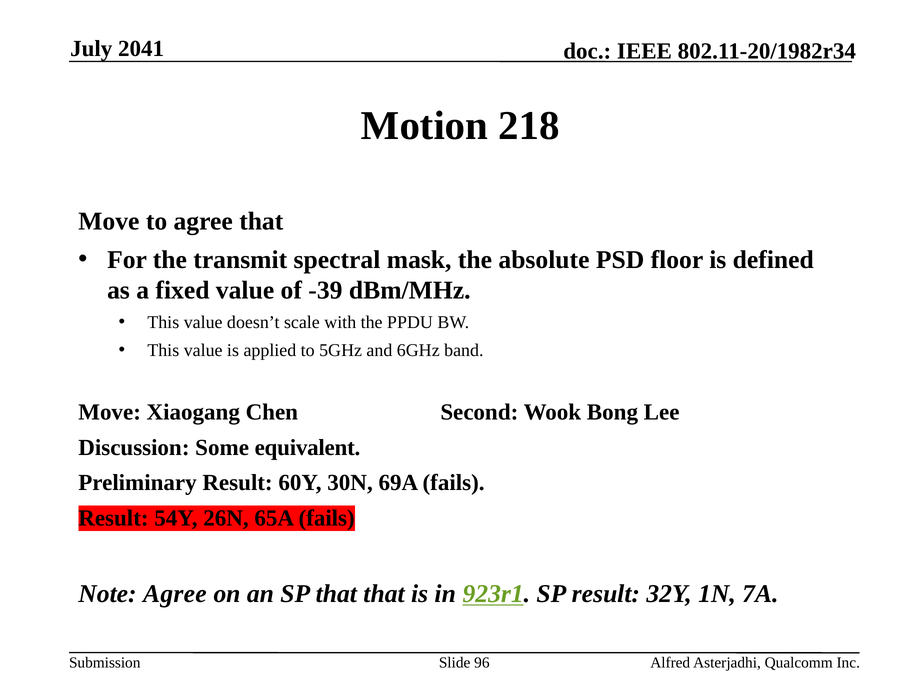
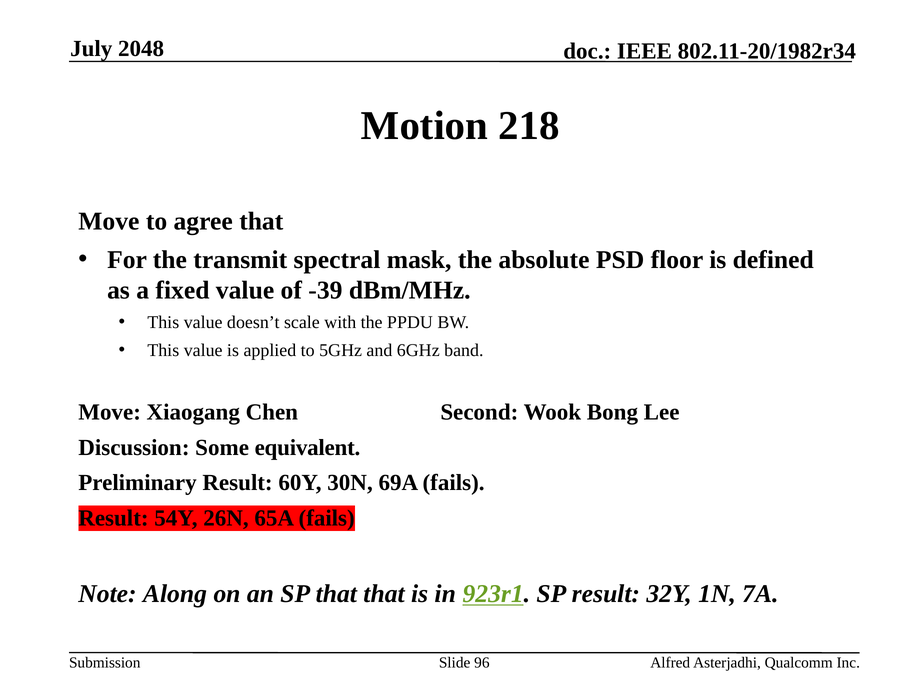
2041: 2041 -> 2048 (141, 49)
Note Agree: Agree -> Along (175, 593)
